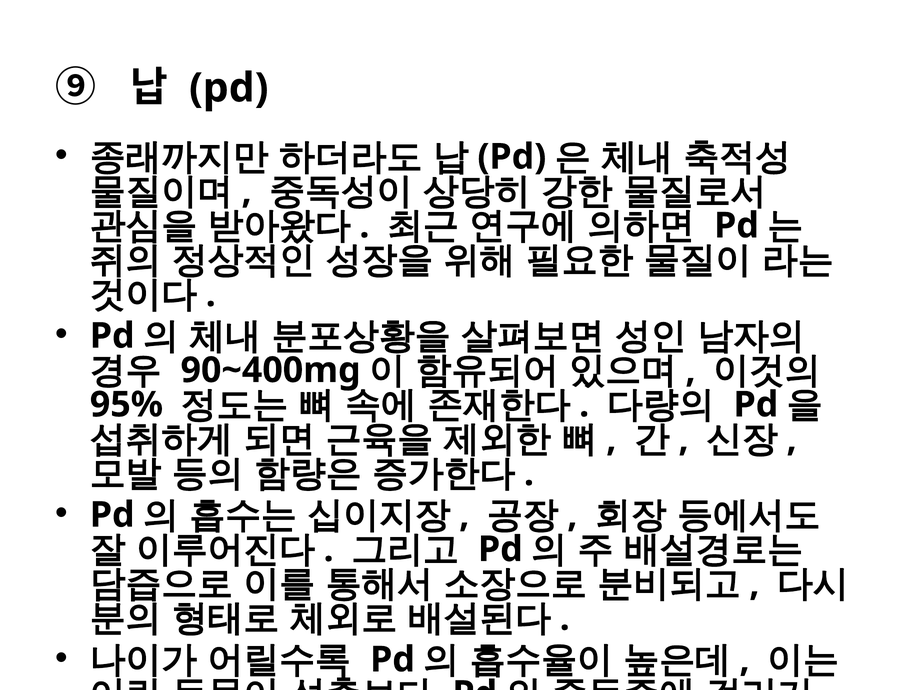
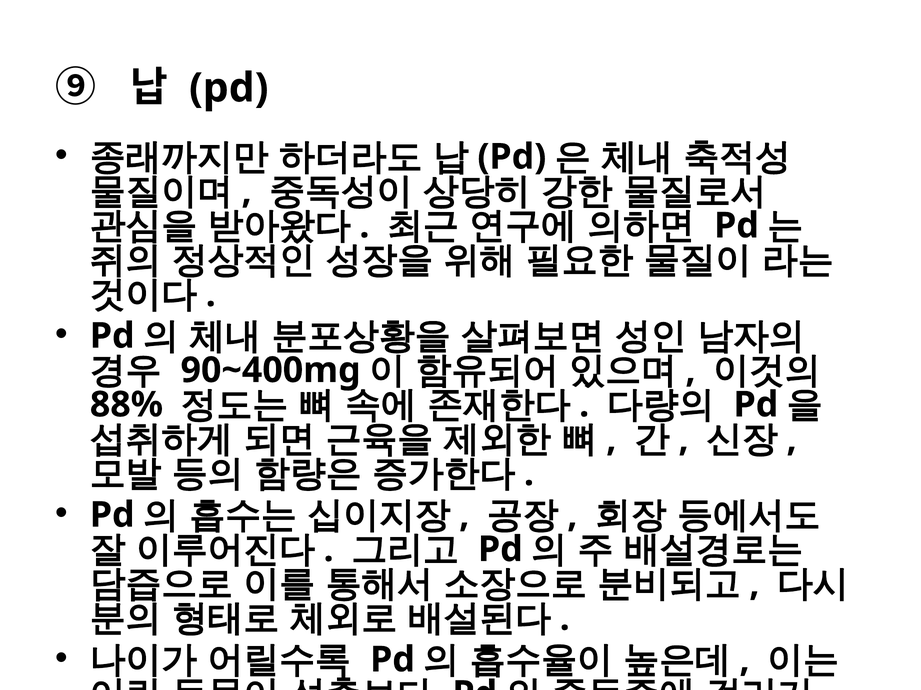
95%: 95% -> 88% (126, 405)
